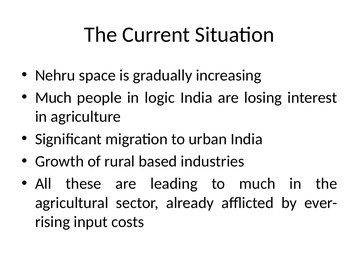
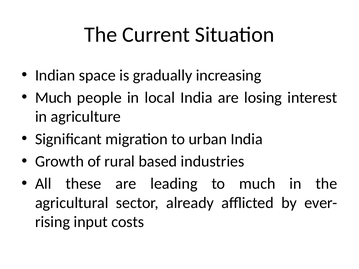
Nehru: Nehru -> Indian (55, 75)
logic: logic -> local (160, 98)
